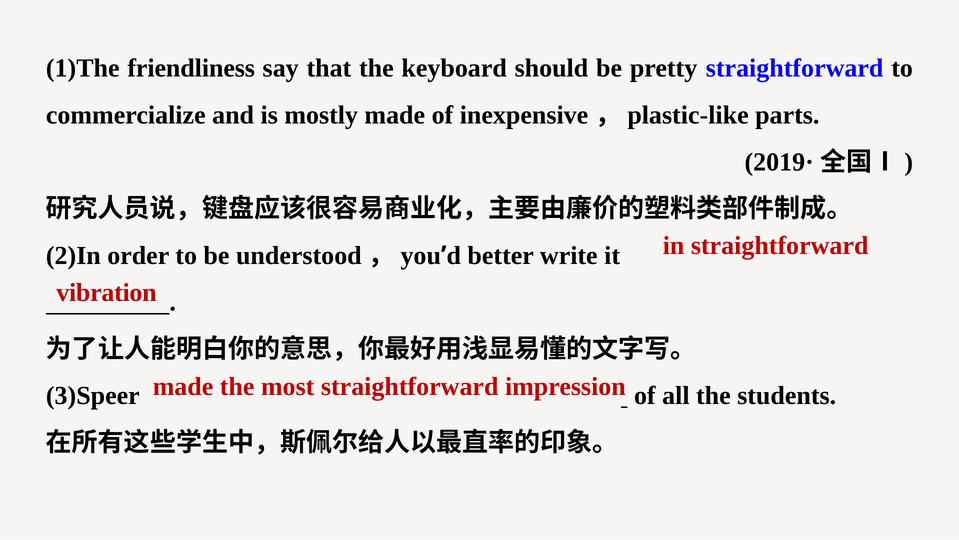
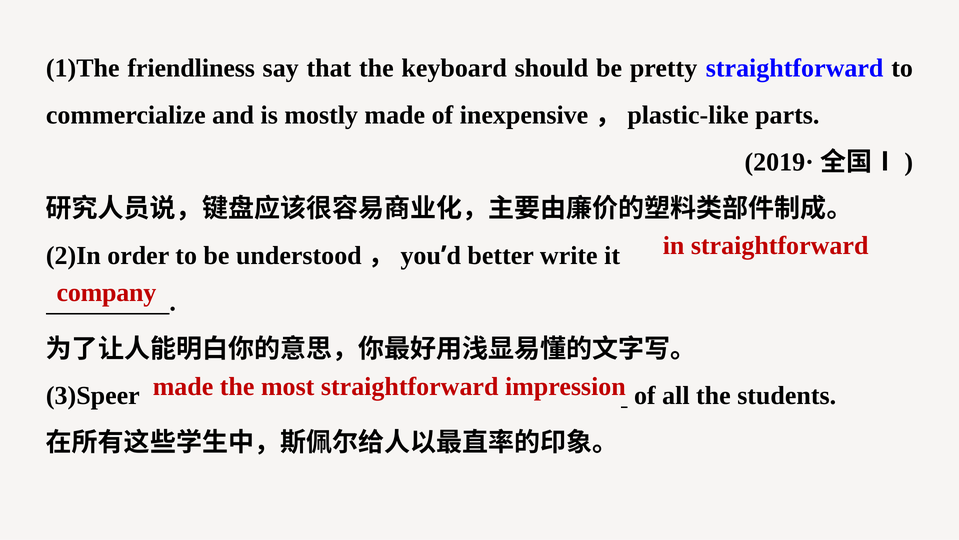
vibration: vibration -> company (106, 292)
